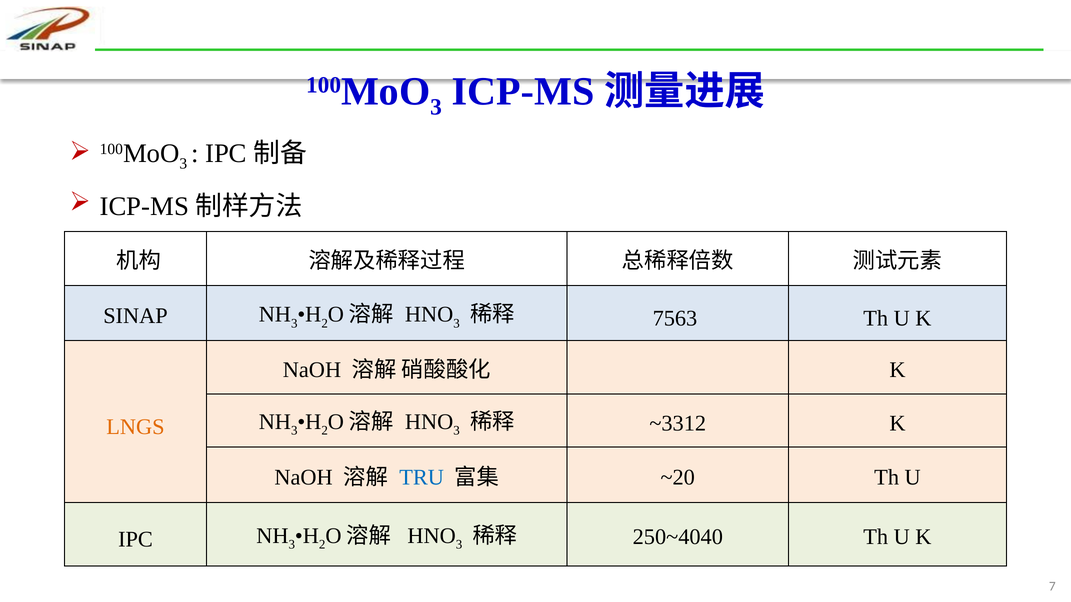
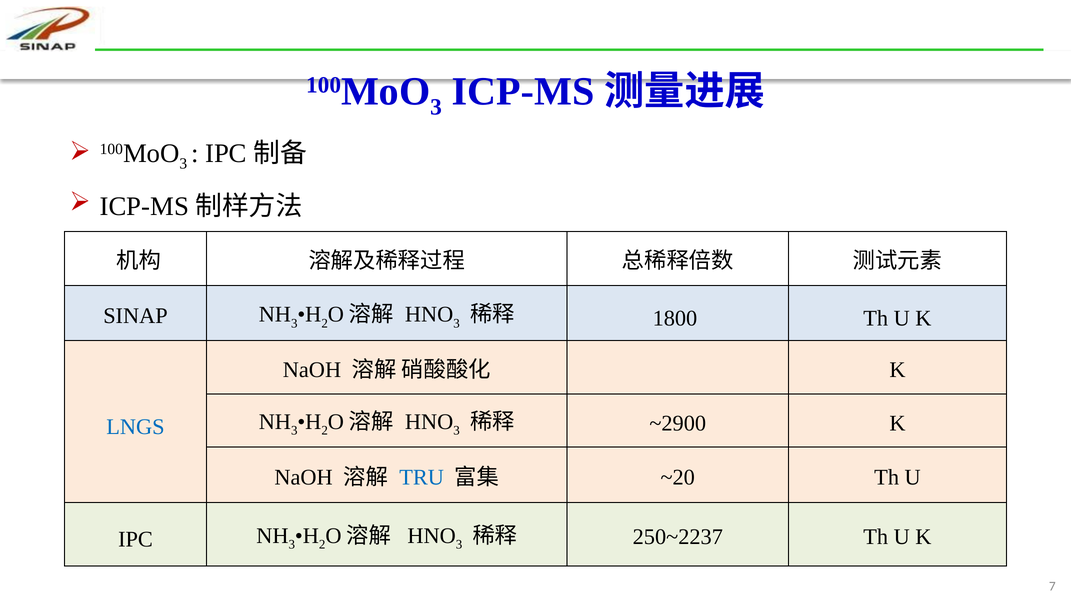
7563: 7563 -> 1800 (675, 319)
~3312: ~3312 -> ~2900 (678, 423)
LNGS colour: orange -> blue (135, 427)
250~4040: 250~4040 -> 250~2237 (678, 537)
